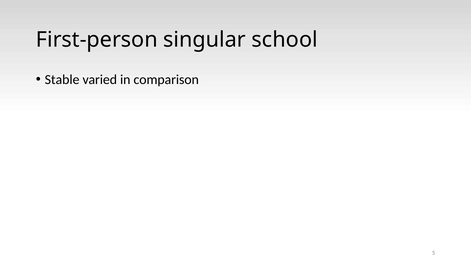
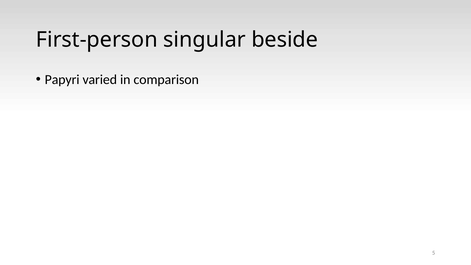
school: school -> beside (285, 40)
Stable: Stable -> Papyri (62, 80)
